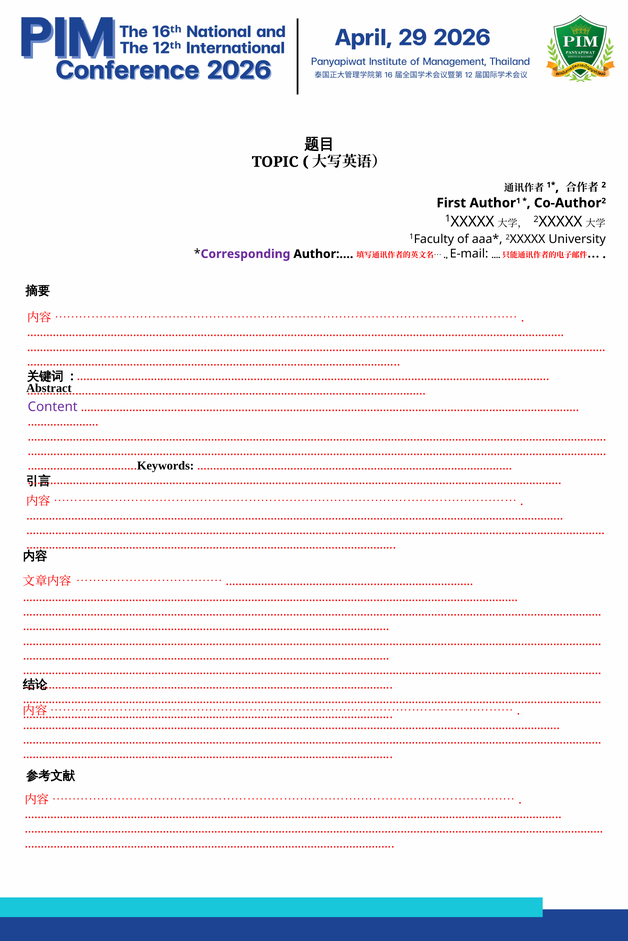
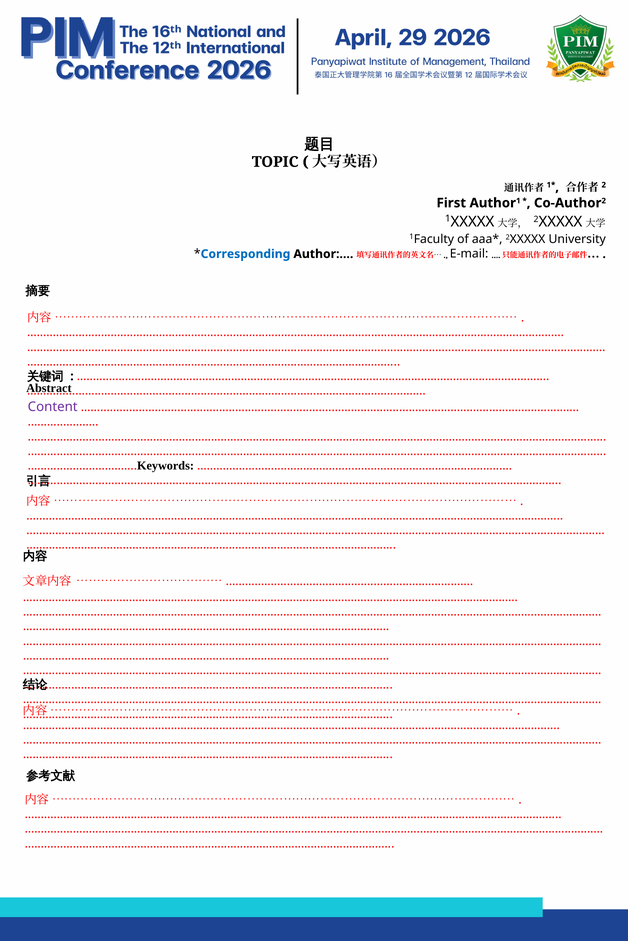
Corresponding colour: purple -> blue (245, 254)
